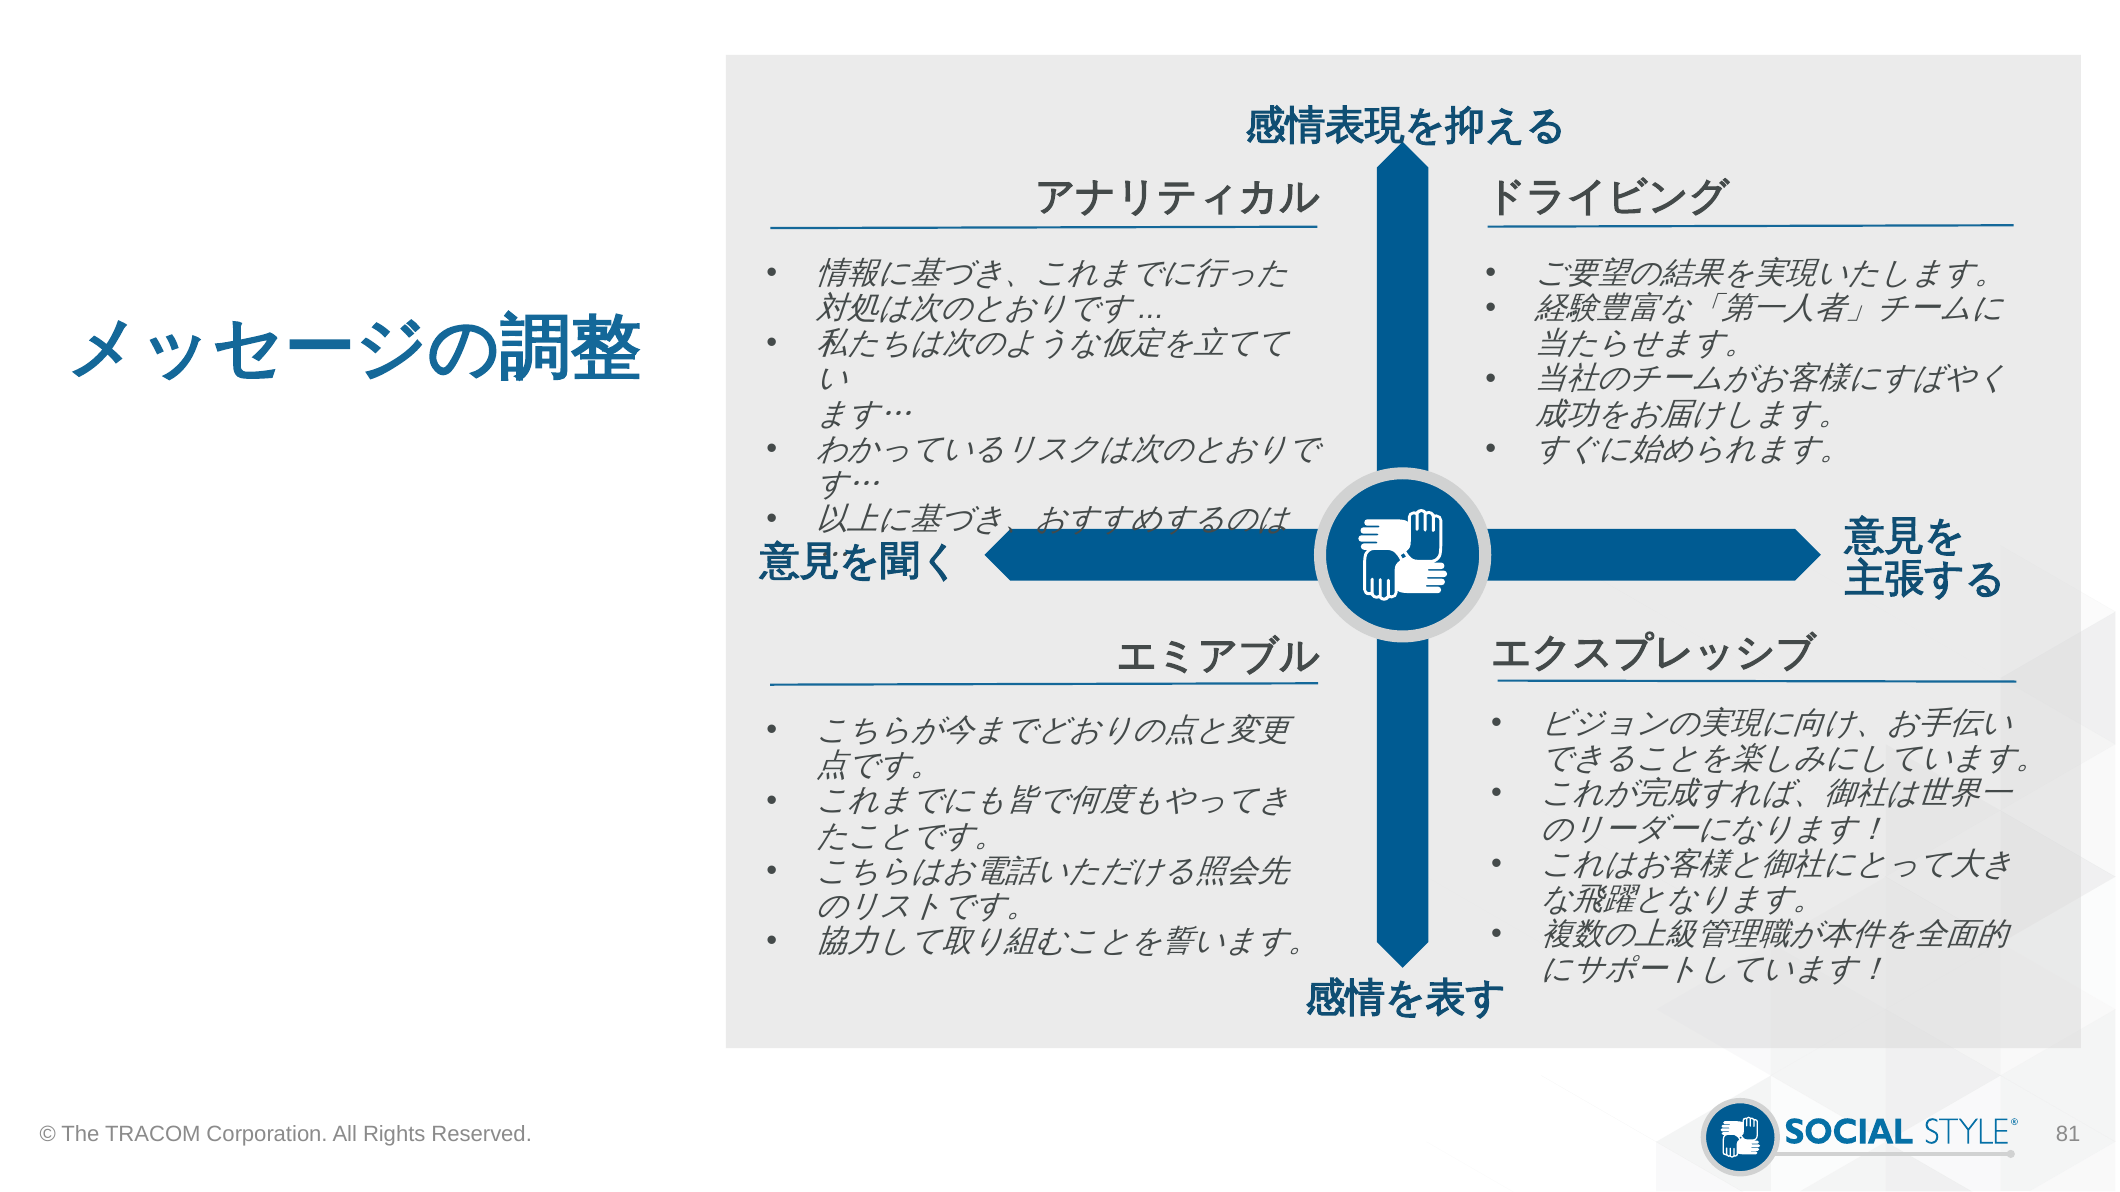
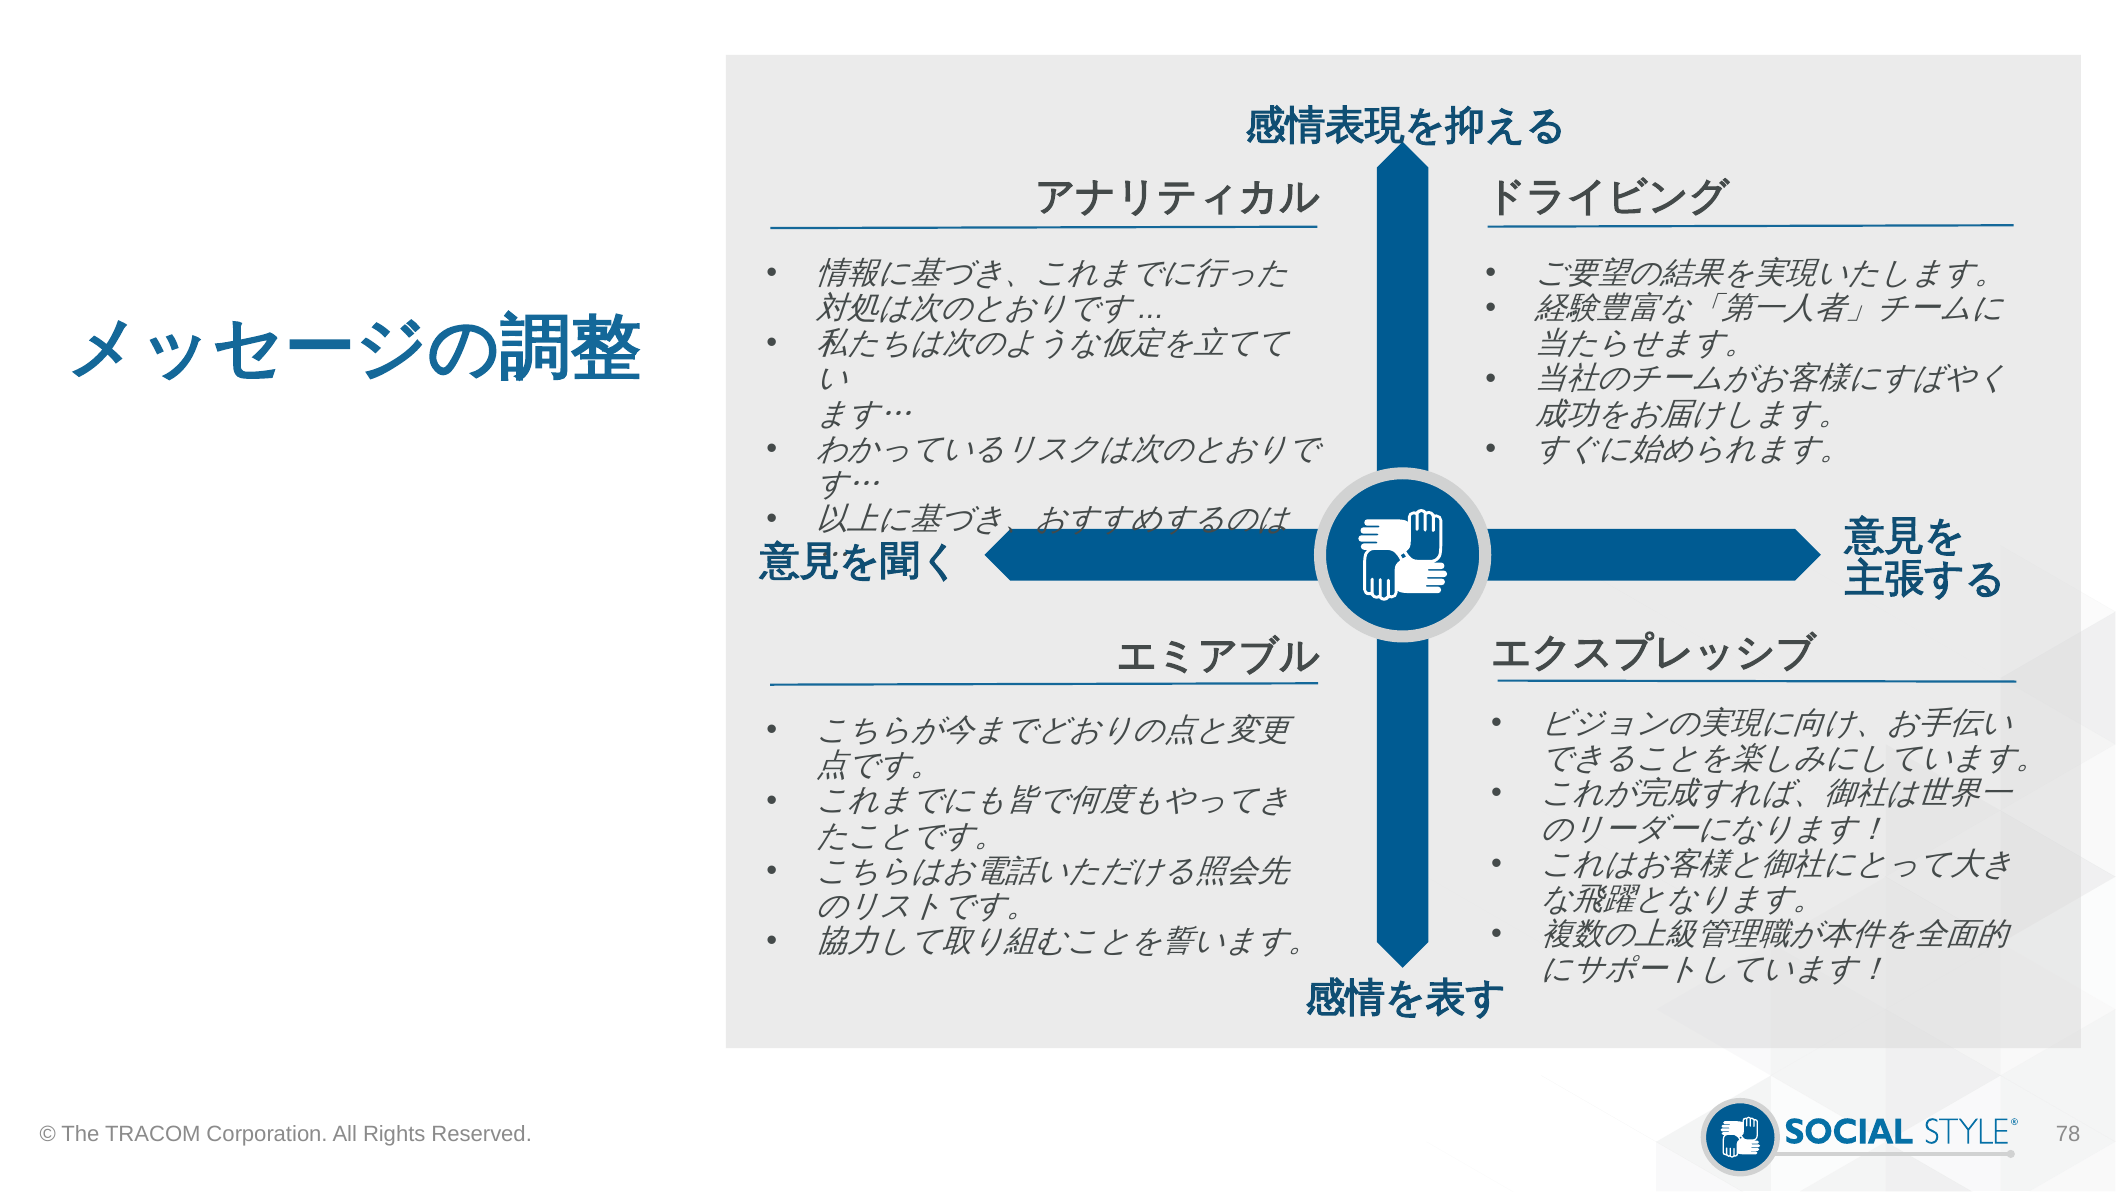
81: 81 -> 78 (2068, 1134)
